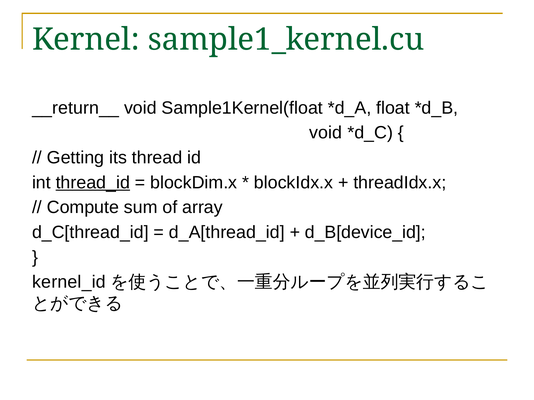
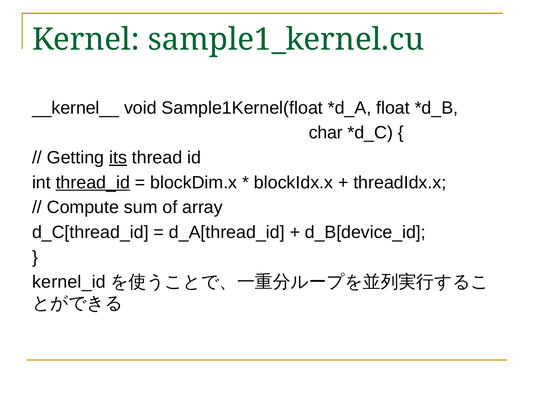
__return__: __return__ -> __kernel__ (76, 108)
void: void -> char (326, 133)
its underline: none -> present (118, 158)
